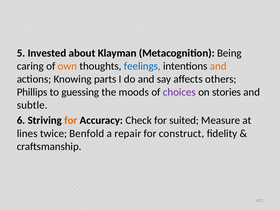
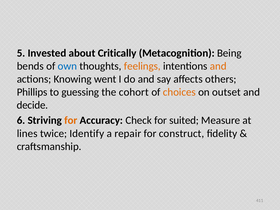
Klayman: Klayman -> Critically (117, 53)
caring: caring -> bends (30, 66)
own colour: orange -> blue (67, 66)
feelings colour: blue -> orange (142, 66)
parts: parts -> went (105, 79)
moods: moods -> cohort (134, 92)
choices colour: purple -> orange (179, 92)
stories: stories -> outset (226, 92)
subtle: subtle -> decide (32, 105)
Benfold: Benfold -> Identify (87, 133)
